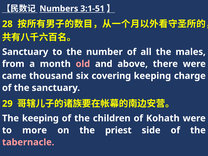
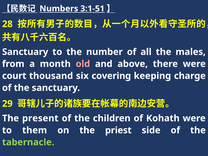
came: came -> court (14, 76)
The keeping: keeping -> present (40, 118)
more: more -> them (35, 130)
tabernacle colour: pink -> light green (28, 142)
